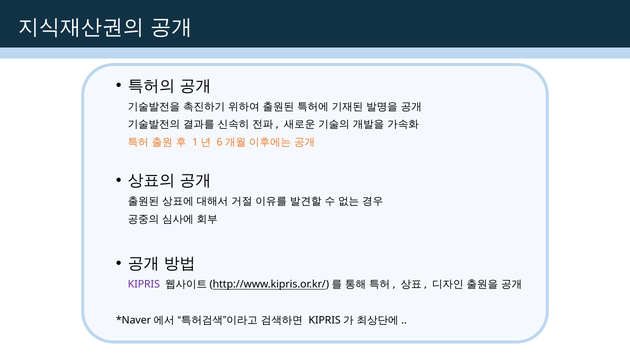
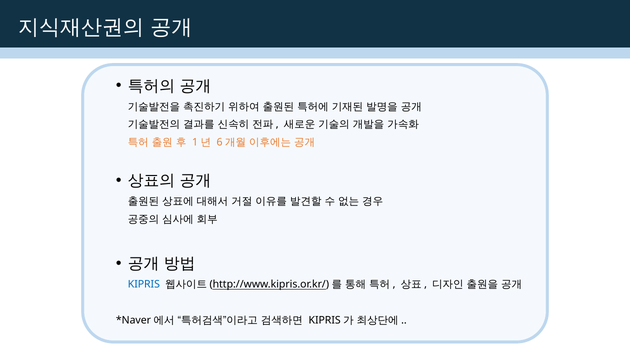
KIPRIS colour: purple -> blue (144, 285)
